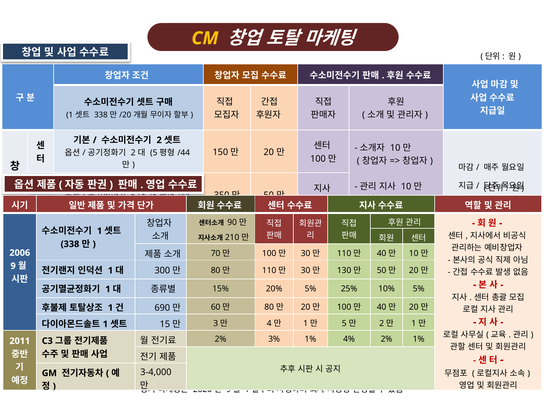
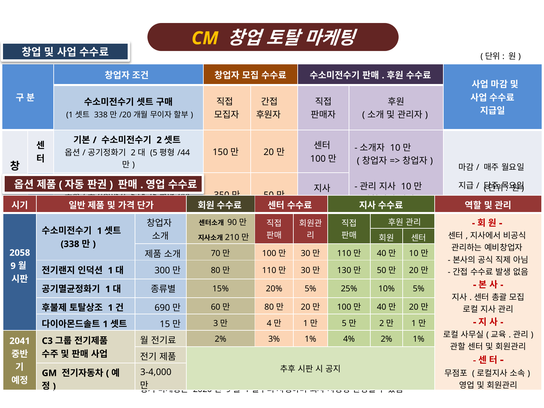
2006: 2006 -> 2058 (20, 253)
2011: 2011 -> 2041 (20, 341)
